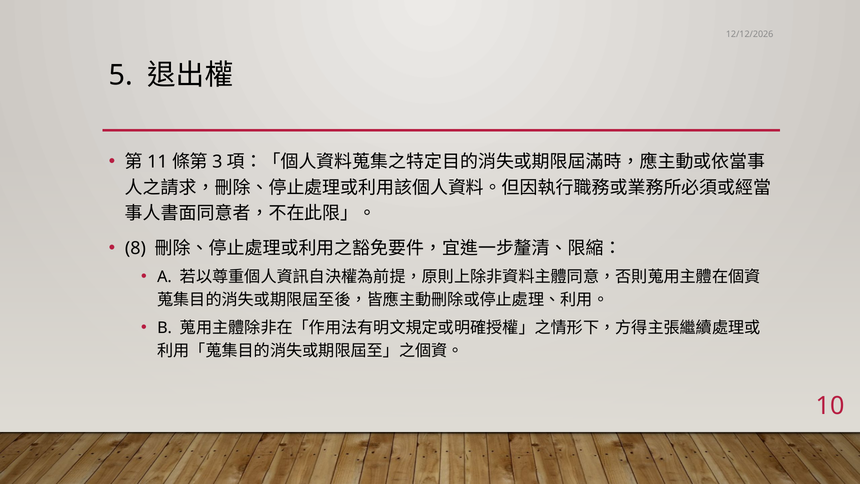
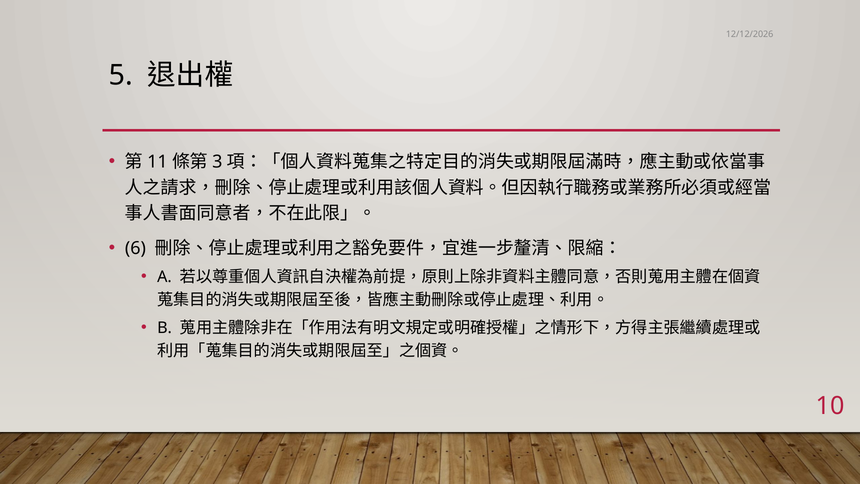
8: 8 -> 6 (135, 248)
